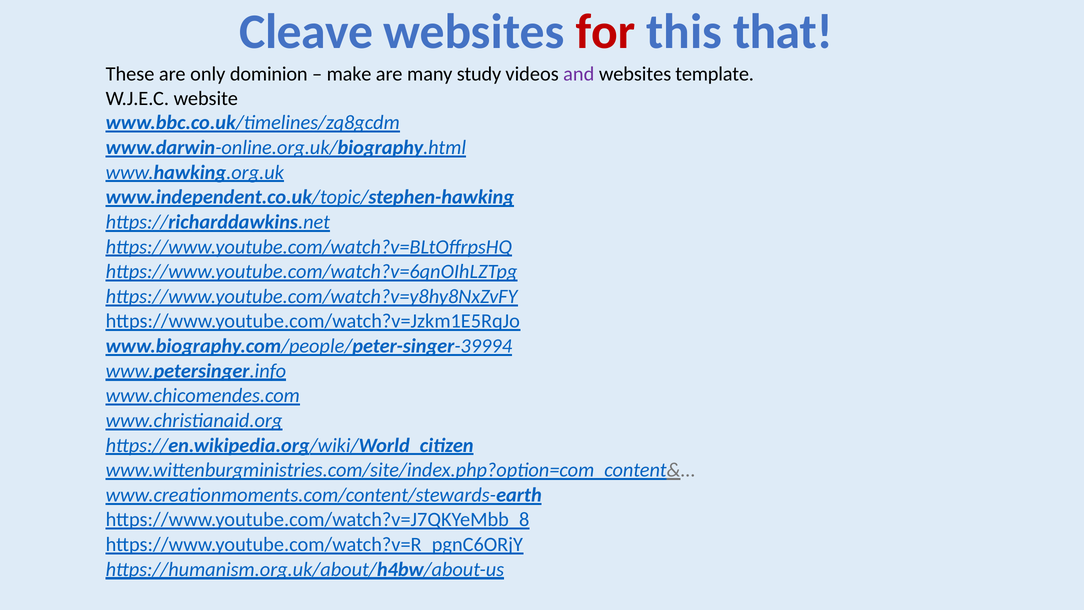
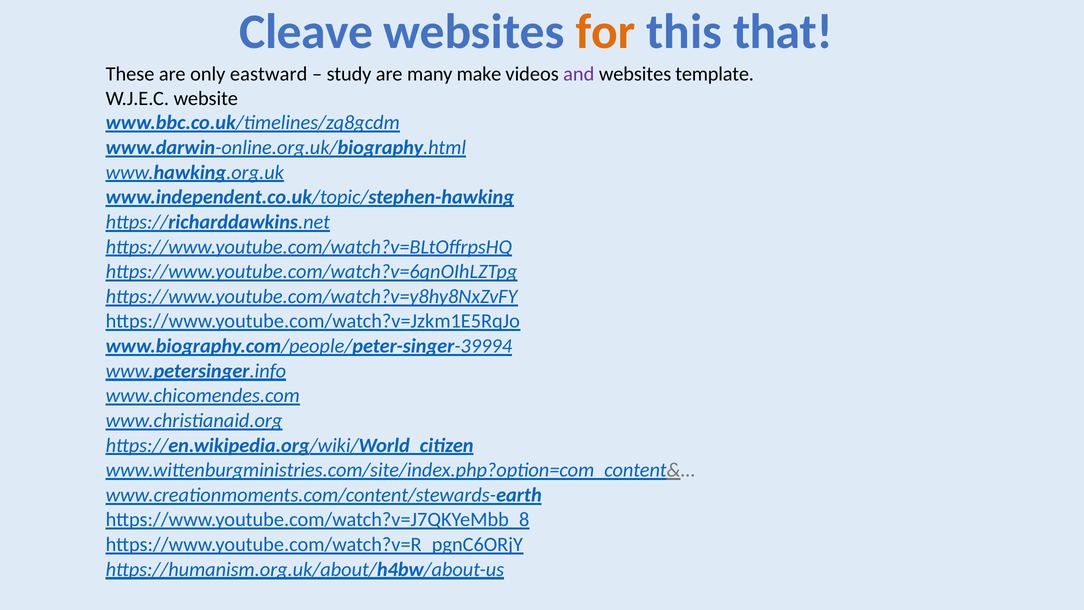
for colour: red -> orange (606, 32)
dominion: dominion -> eastward (269, 74)
make: make -> study (349, 74)
study: study -> make (479, 74)
